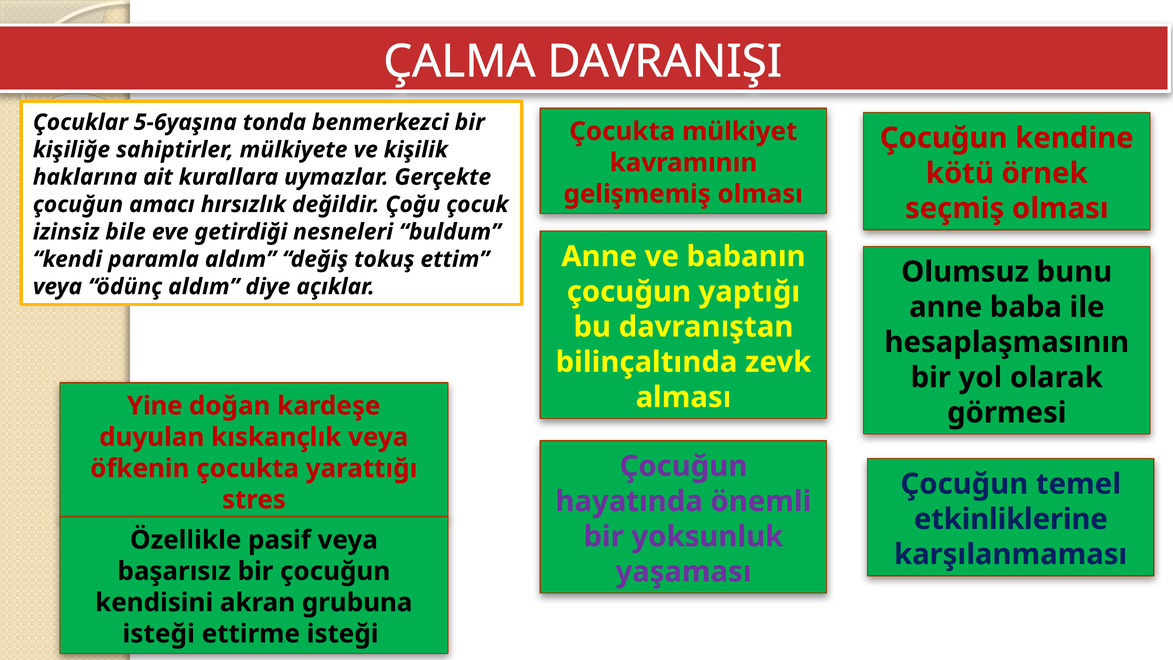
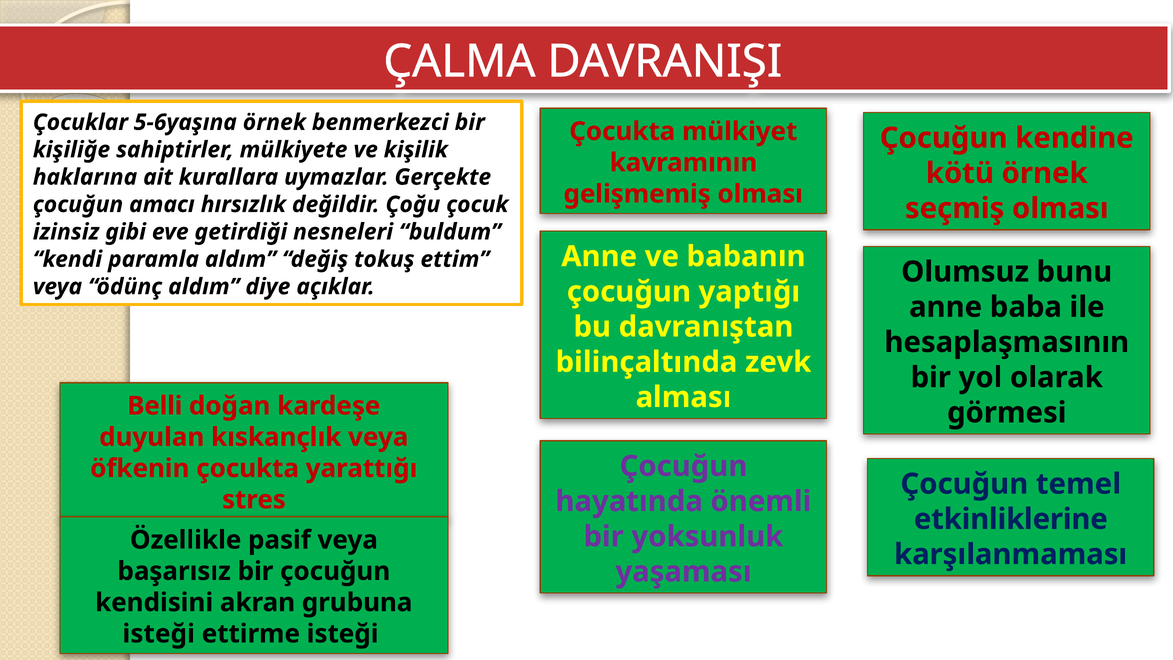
5-6yaşına tonda: tonda -> örnek (274, 122)
bile: bile -> gibi (126, 232)
Yine: Yine -> Belli (155, 406)
